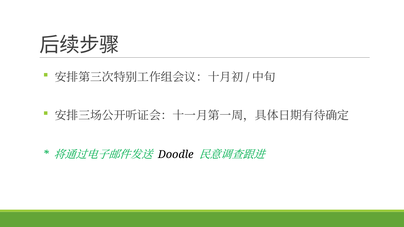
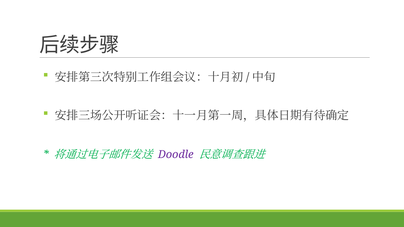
Doodle colour: black -> purple (176, 155)
